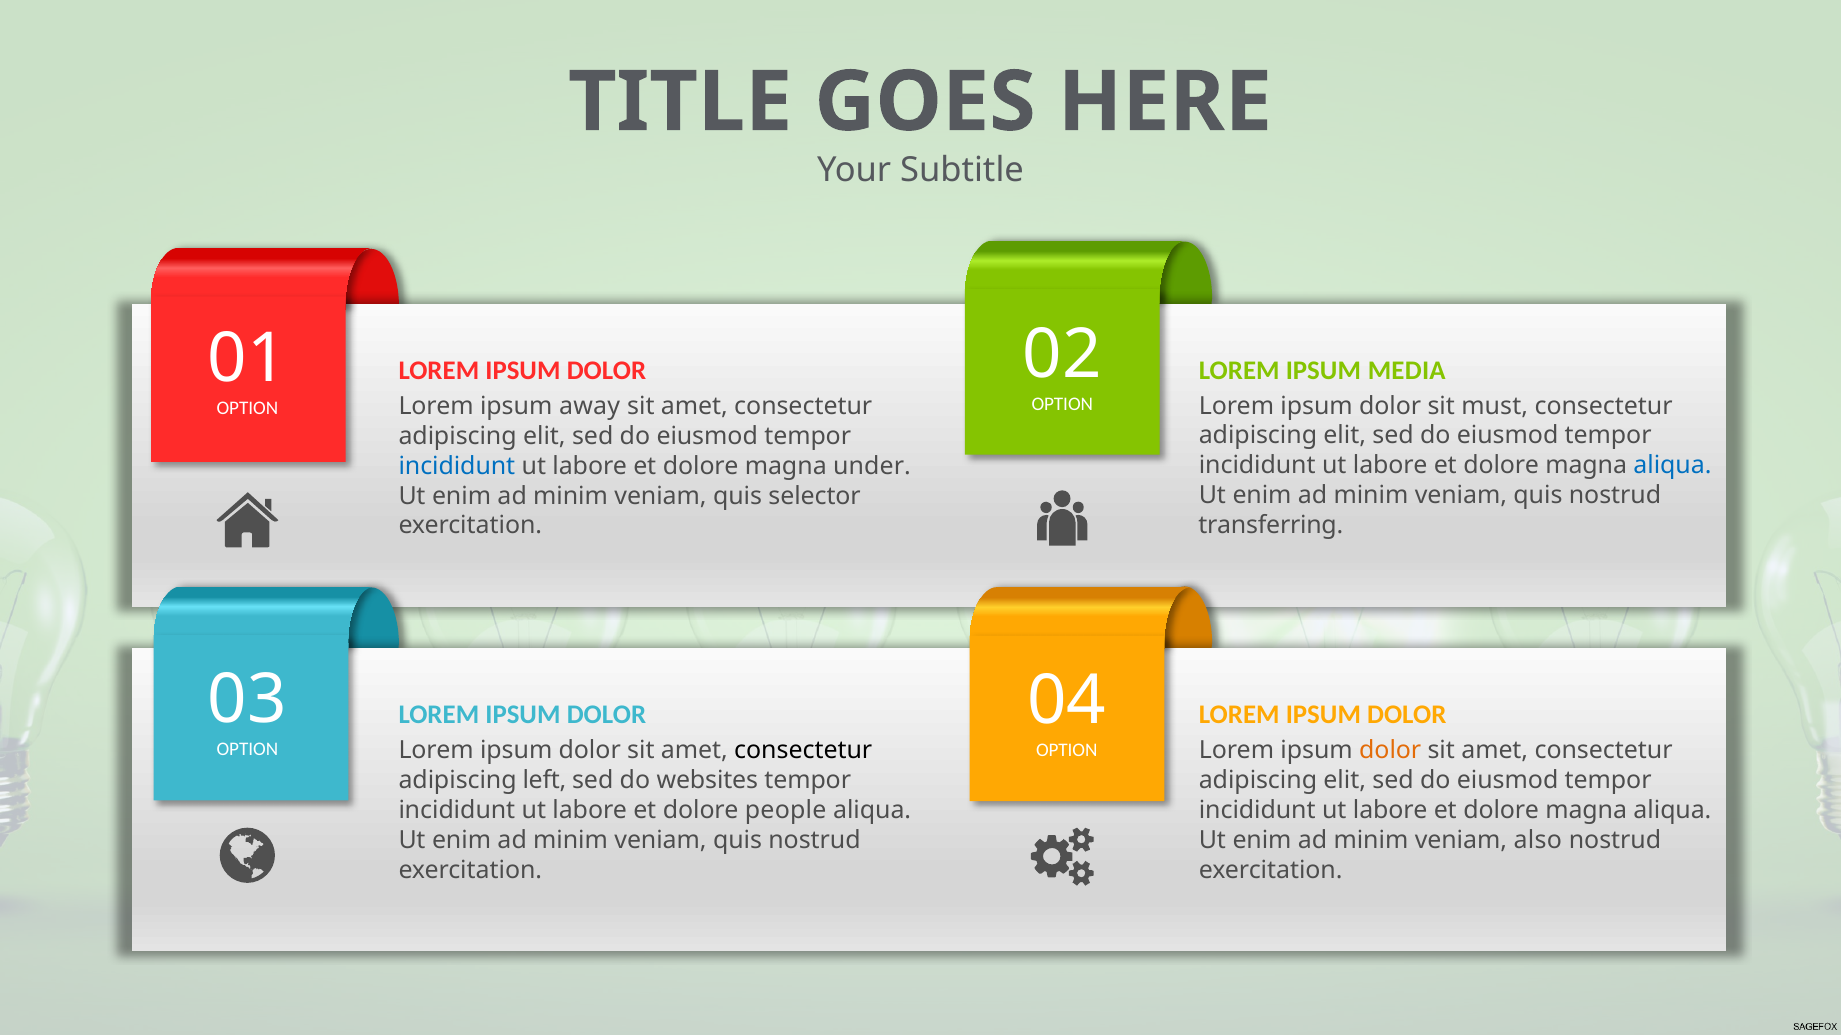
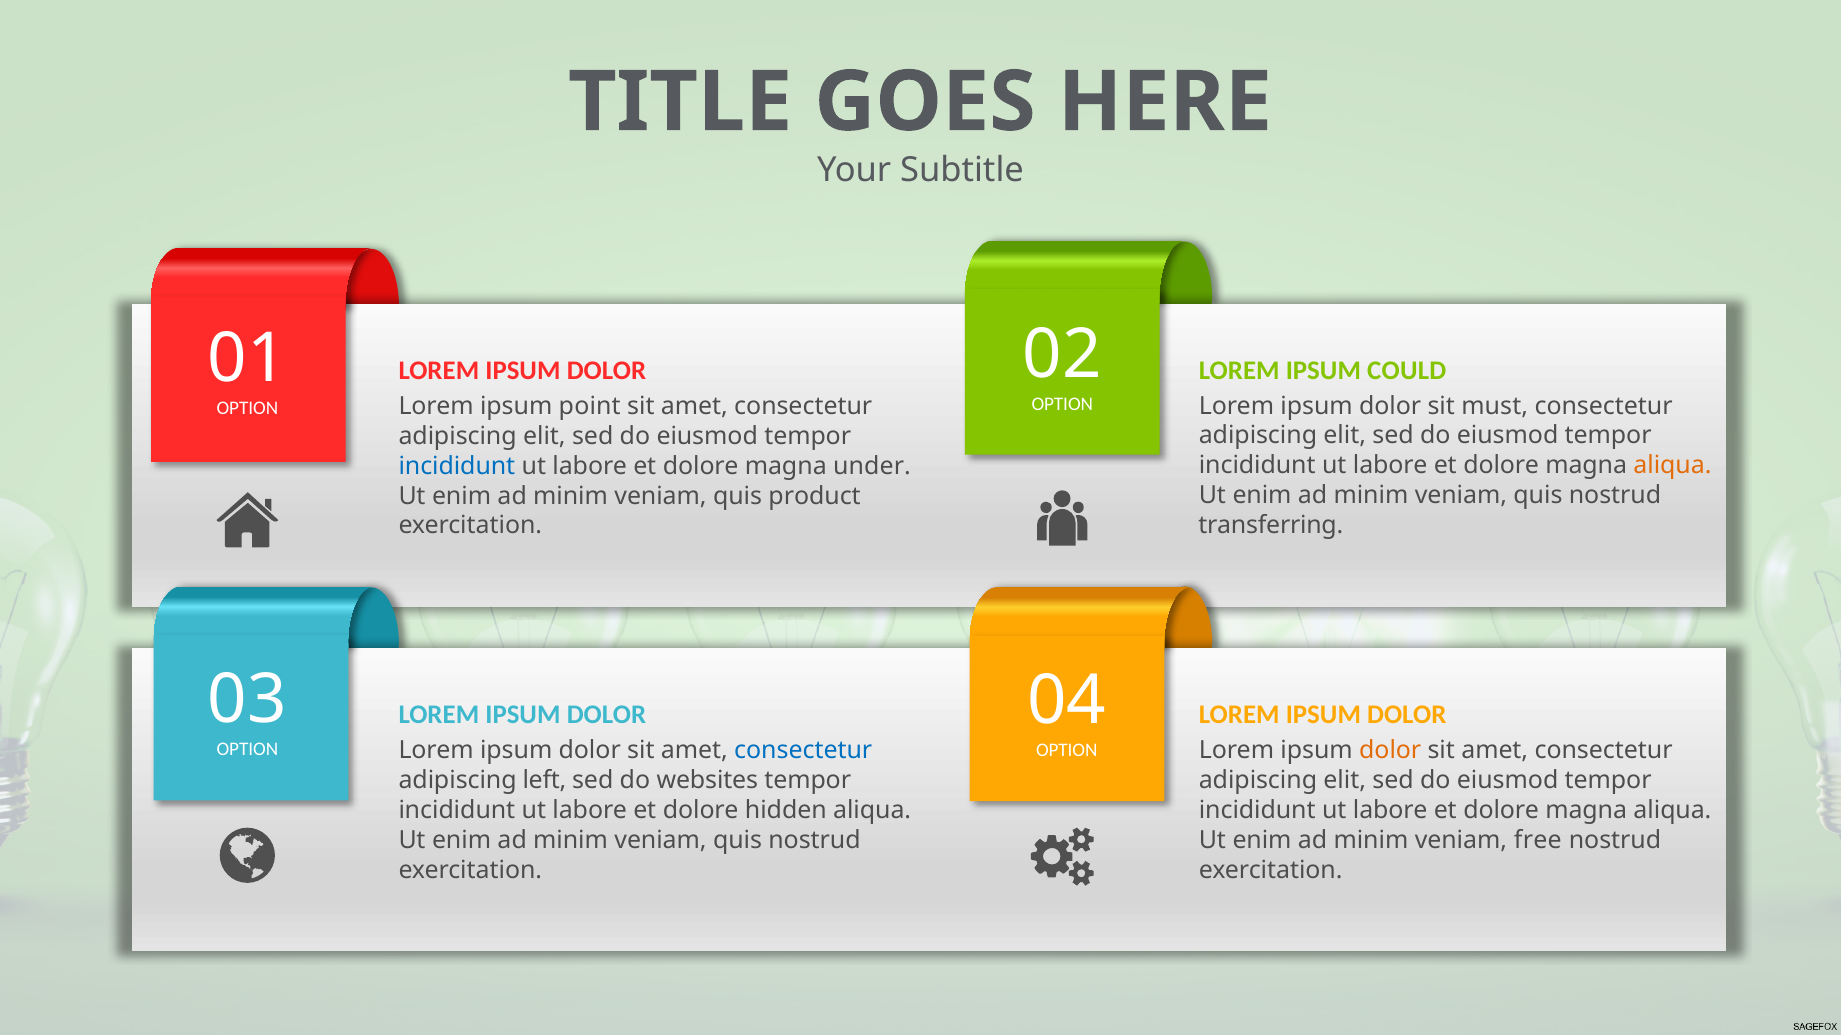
MEDIA: MEDIA -> COULD (1407, 370)
away: away -> point (590, 406)
aliqua colour: blue -> orange (1672, 466)
selector: selector -> product (815, 496)
consectetur colour: black -> blue (803, 751)
people: people -> hidden (786, 811)
also: also -> free (1538, 840)
